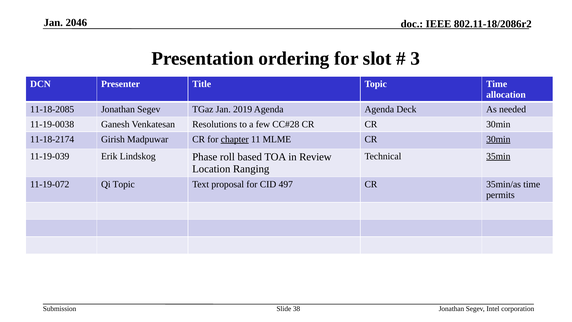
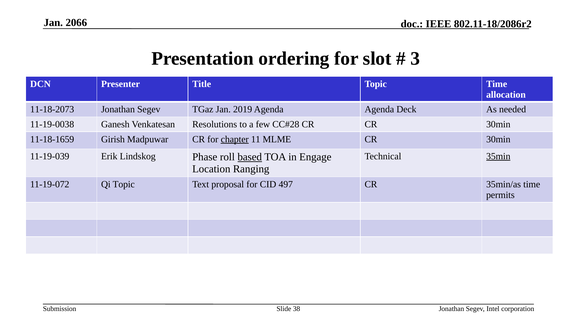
2046: 2046 -> 2066 (76, 23)
11-18-2085: 11-18-2085 -> 11-18-2073 (52, 109)
11-18-2174: 11-18-2174 -> 11-18-1659 (52, 139)
30min underline: present -> none (498, 139)
based underline: none -> present (250, 157)
Review: Review -> Engage (315, 157)
